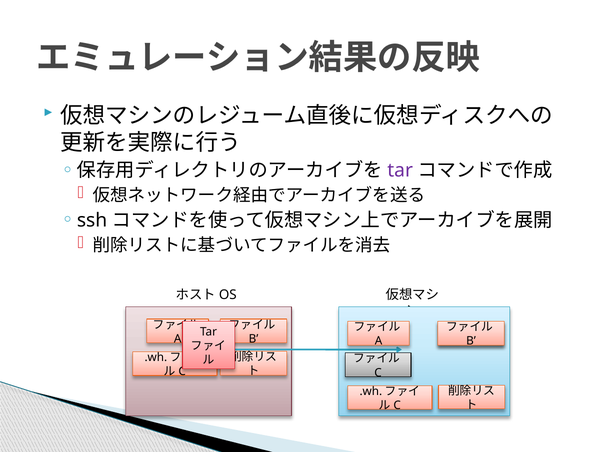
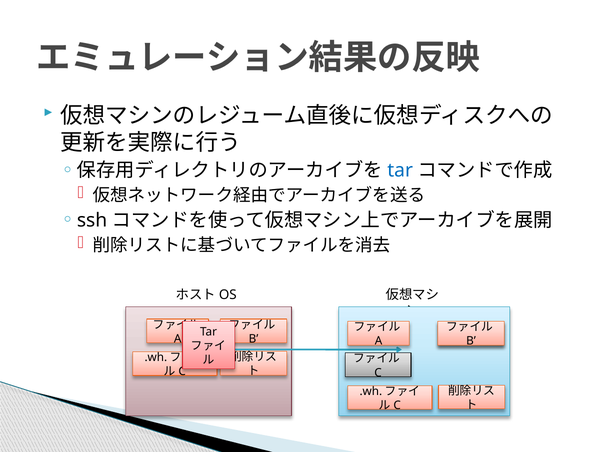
tar colour: purple -> blue (400, 170)
